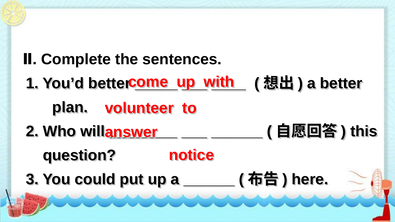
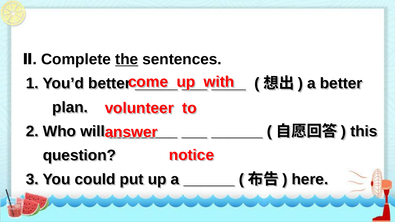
the underline: none -> present (127, 59)
